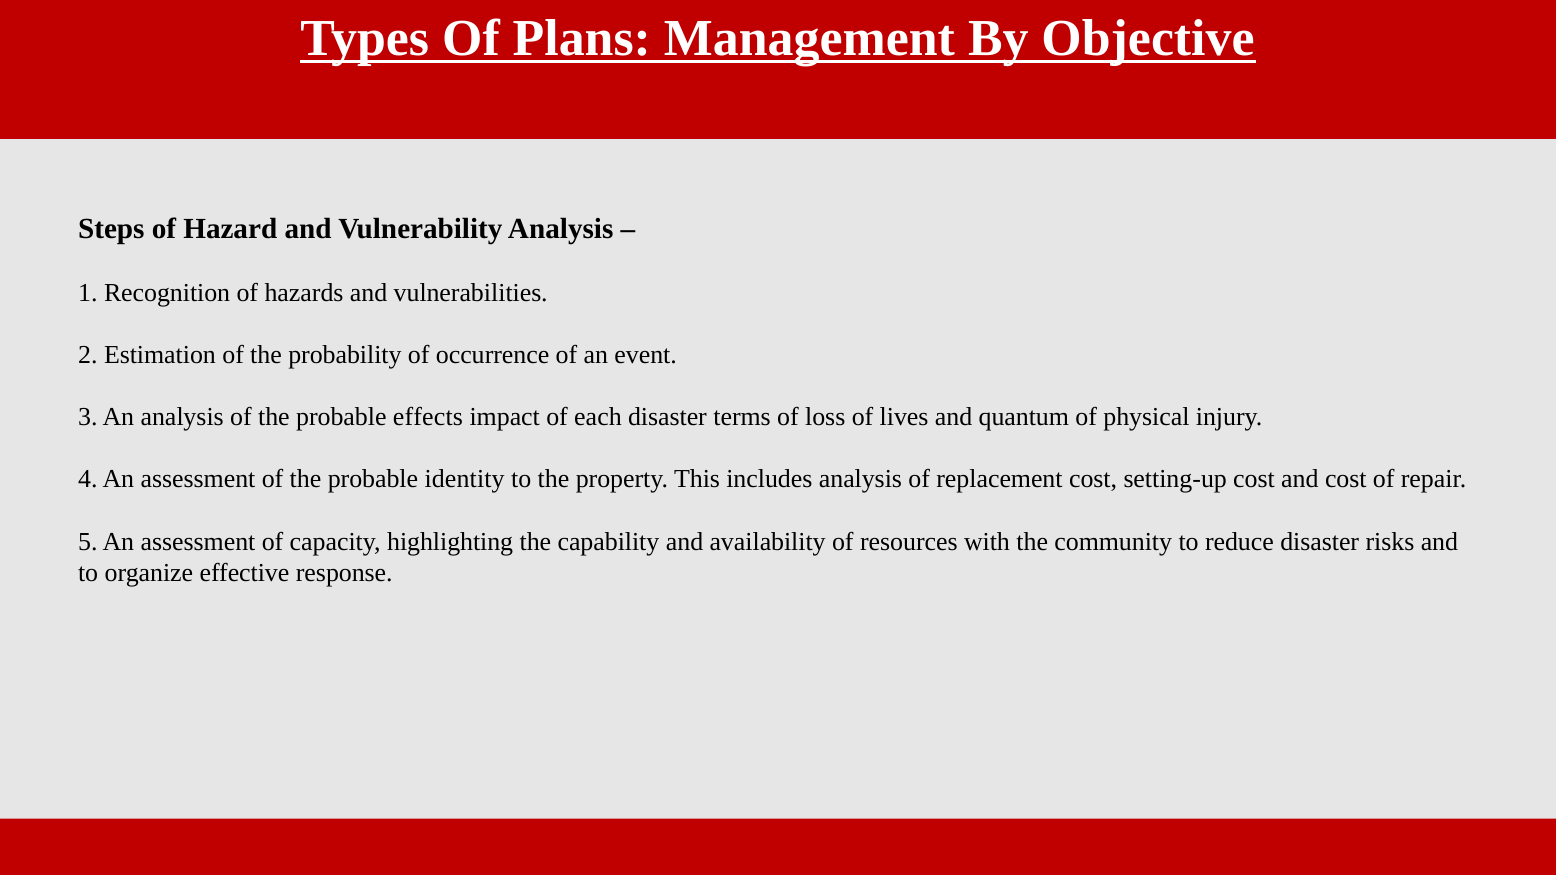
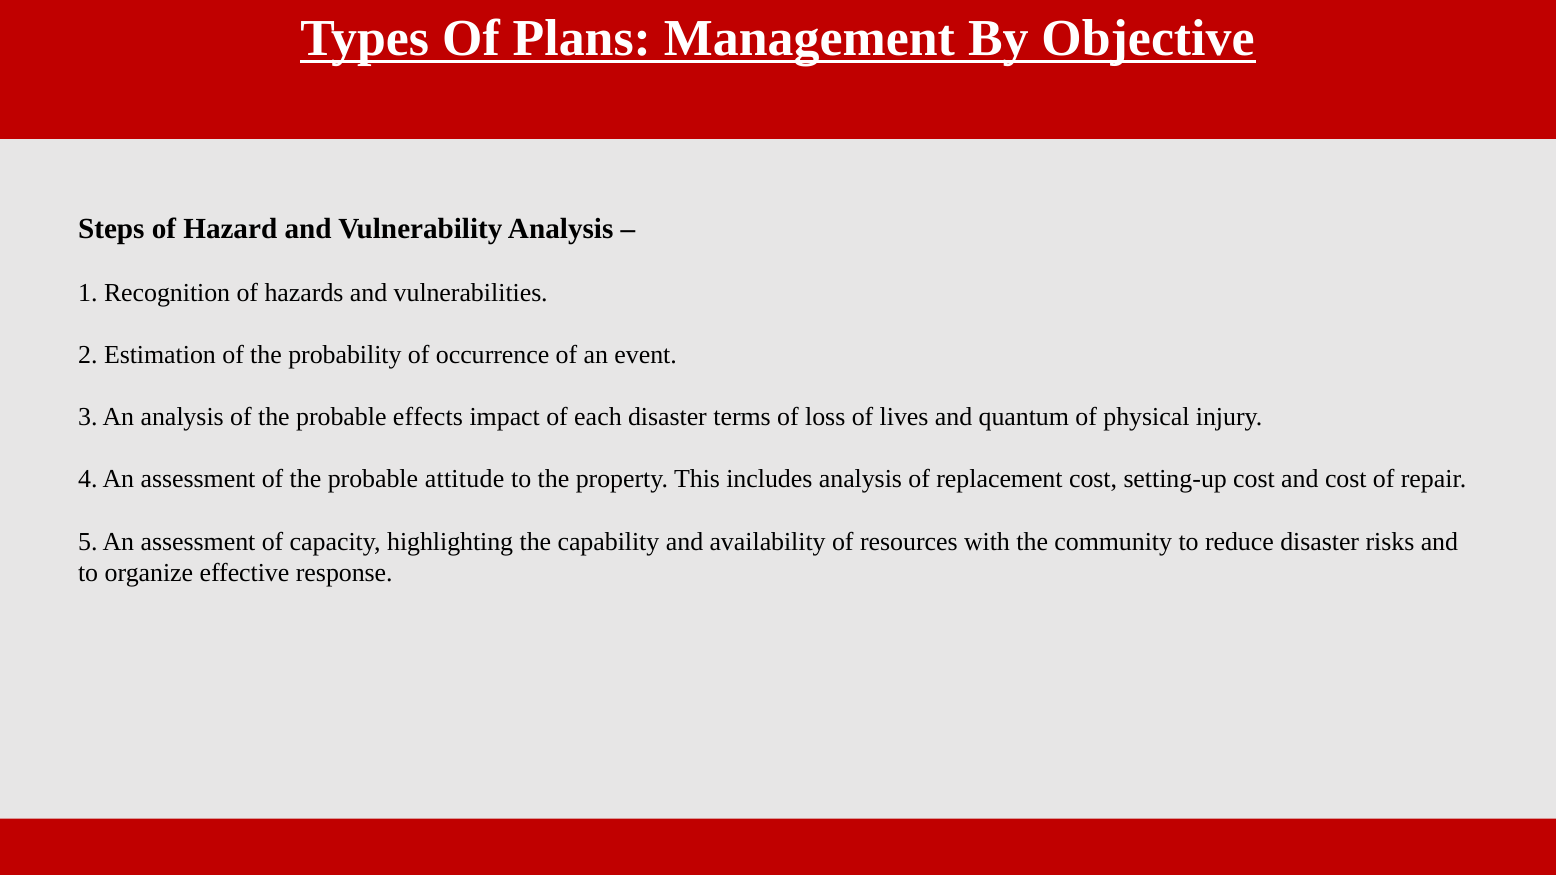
identity: identity -> attitude (465, 479)
